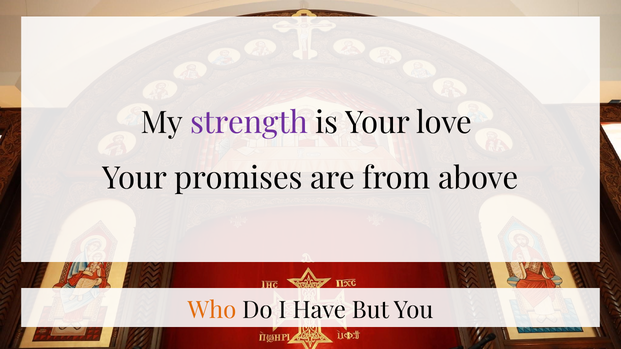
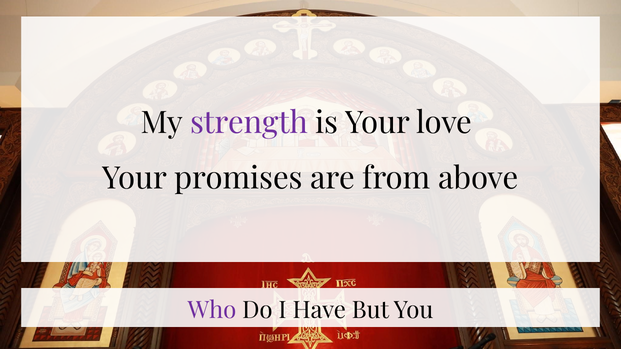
Who colour: orange -> purple (212, 311)
